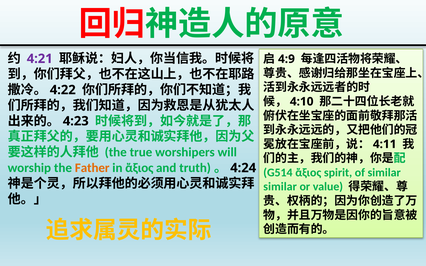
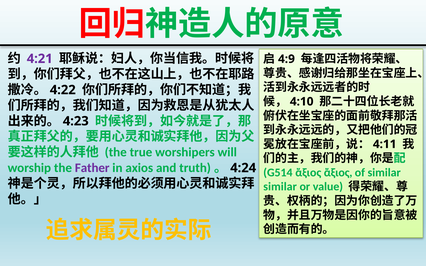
Father colour: orange -> purple (92, 168)
in ἄξιος: ἄξιος -> axios (139, 168)
ἄξιος spirit: spirit -> ἄξιος (338, 173)
